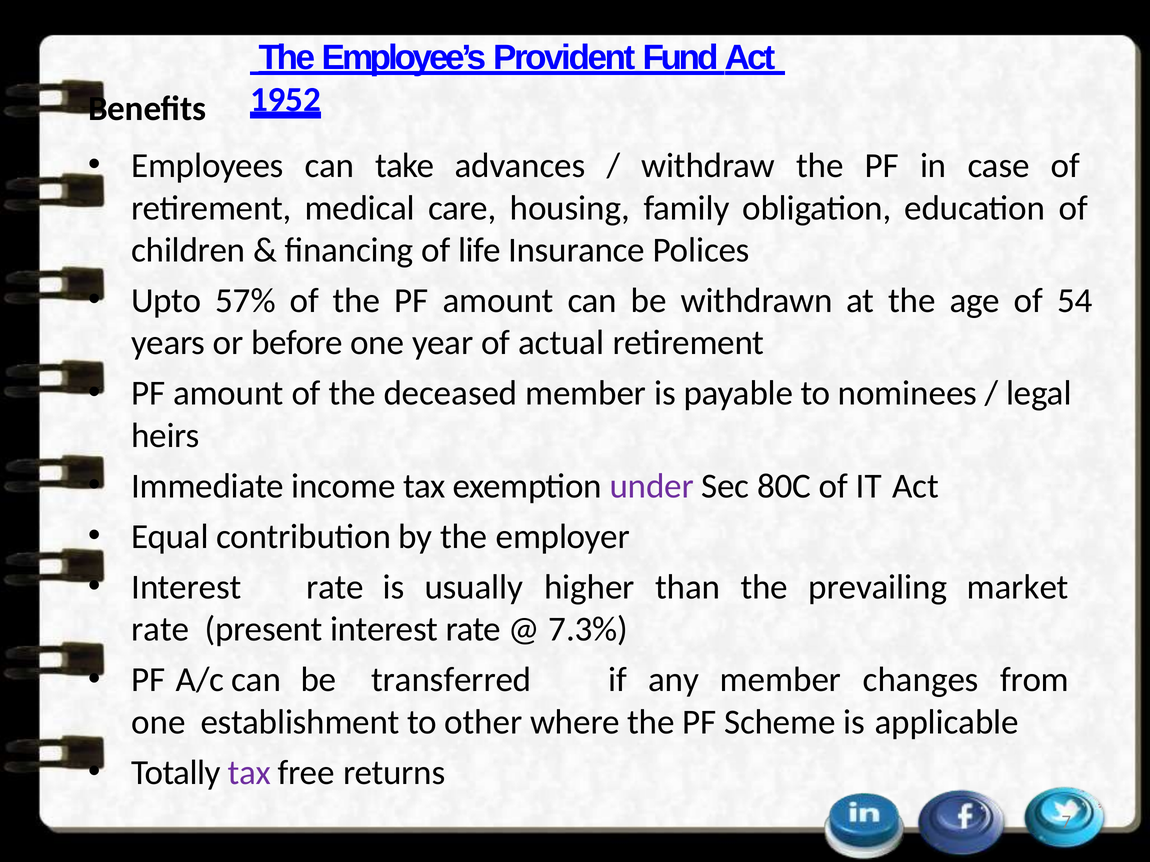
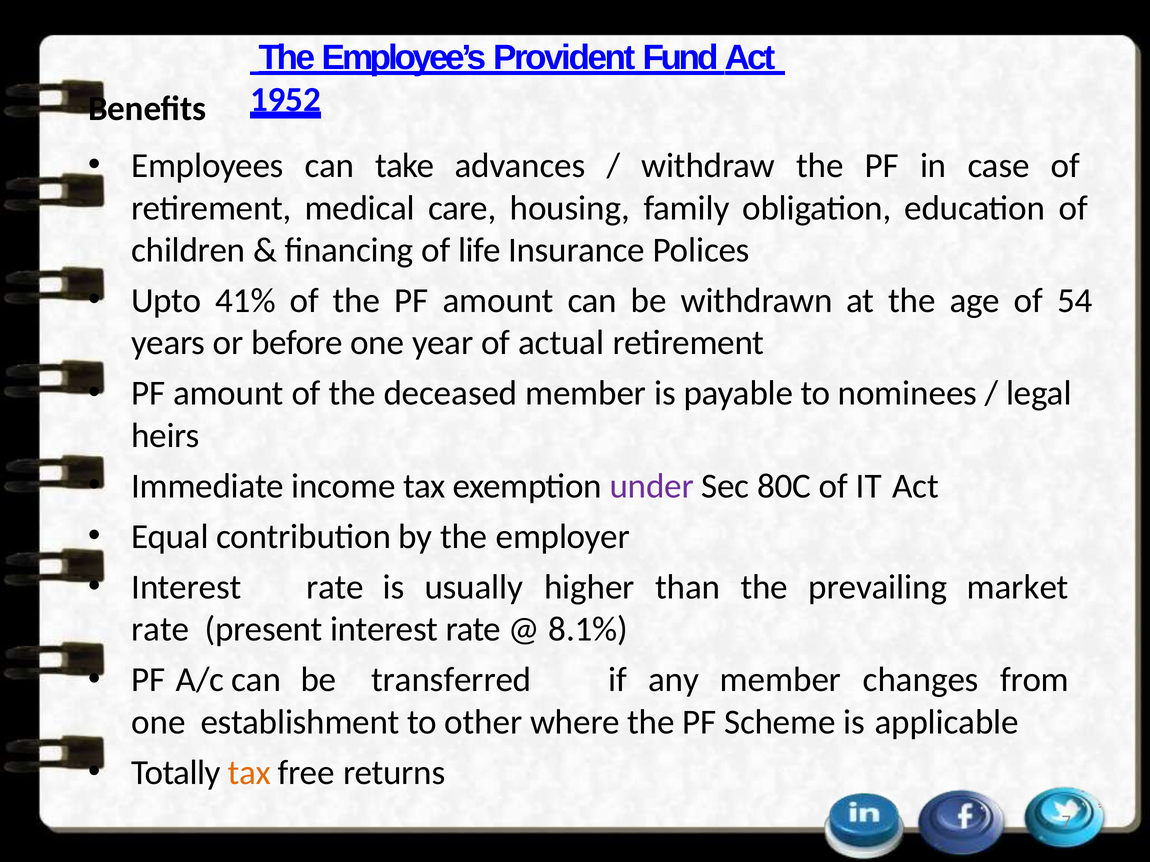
57%: 57% -> 41% (245, 301)
7.3%: 7.3% -> 8.1% (588, 630)
tax colour: purple -> orange (249, 773)
